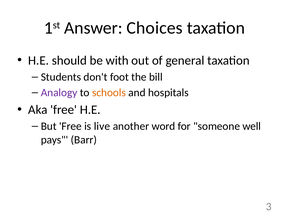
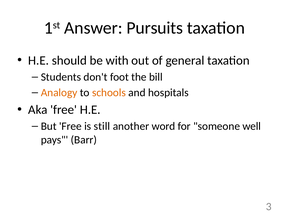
Choices: Choices -> Pursuits (155, 28)
Analogy colour: purple -> orange (59, 93)
live: live -> still (102, 127)
